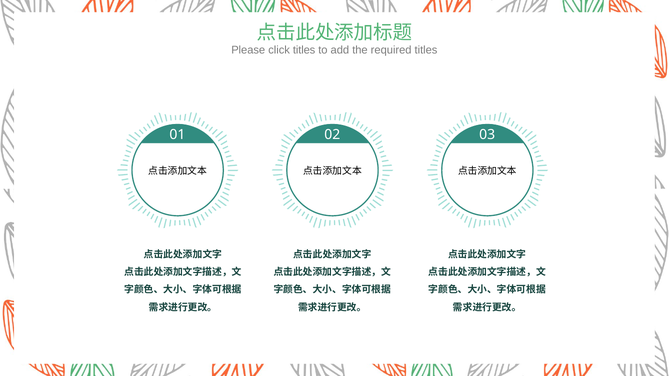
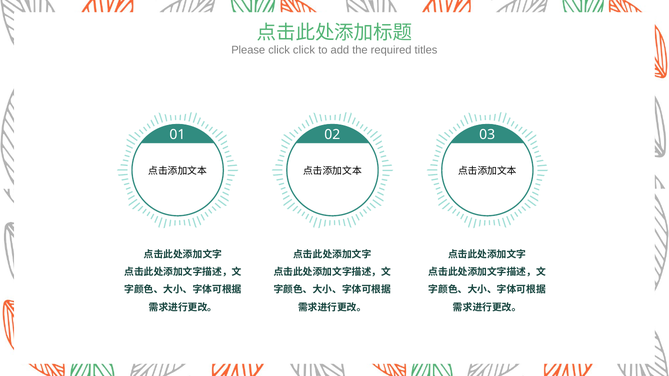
click titles: titles -> click (304, 50)
